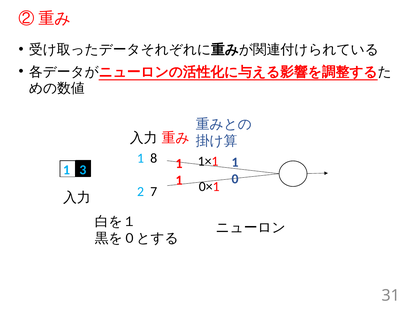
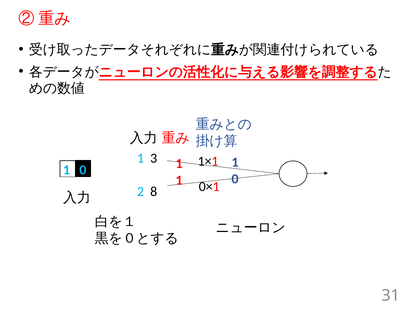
8: 8 -> 3 (154, 158)
3: 3 -> 0 (83, 170)
7: 7 -> 8 (154, 191)
